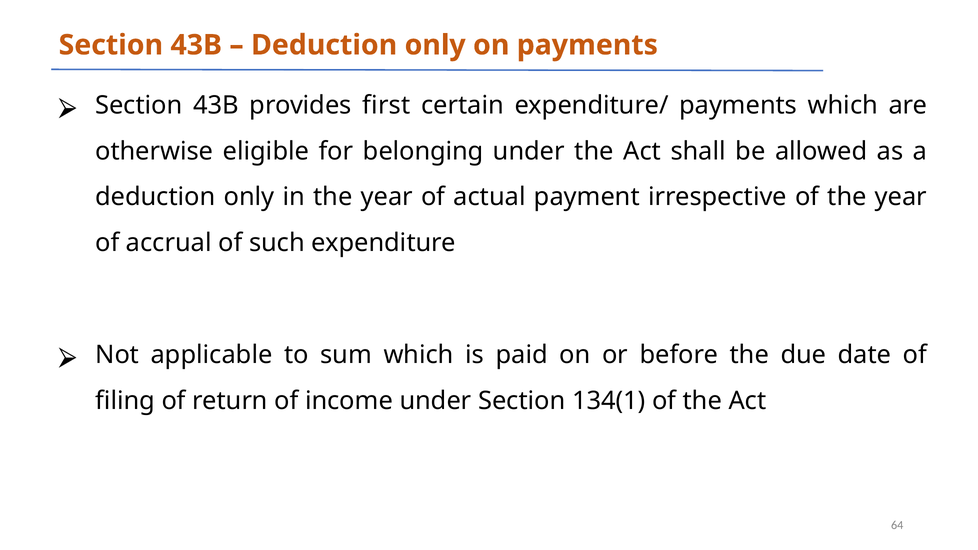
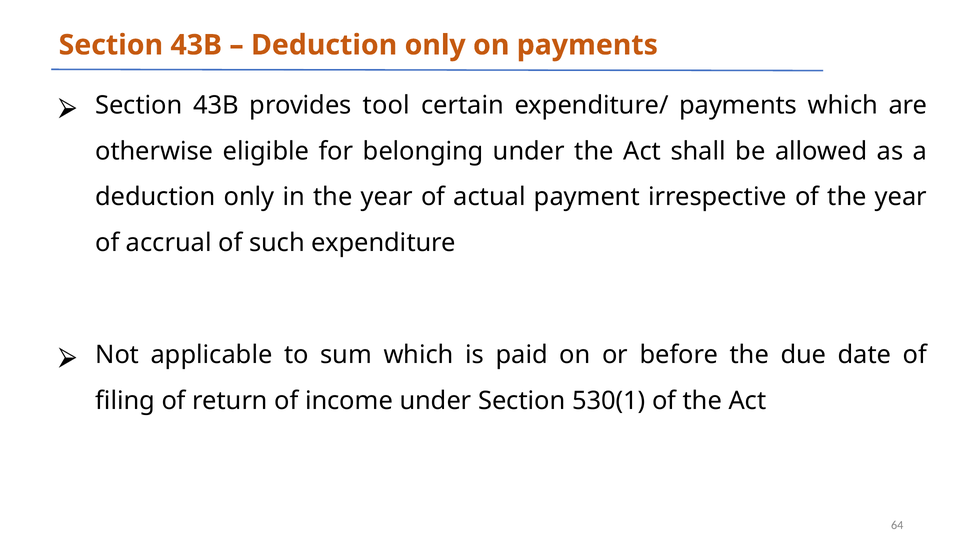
first: first -> tool (386, 105)
134(1: 134(1 -> 530(1 (609, 401)
